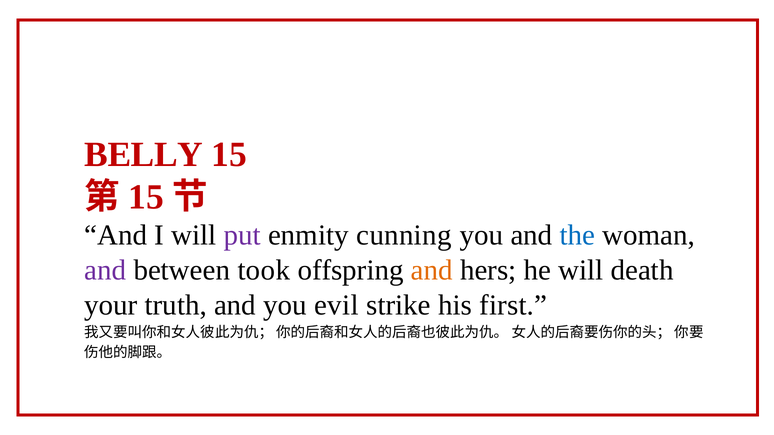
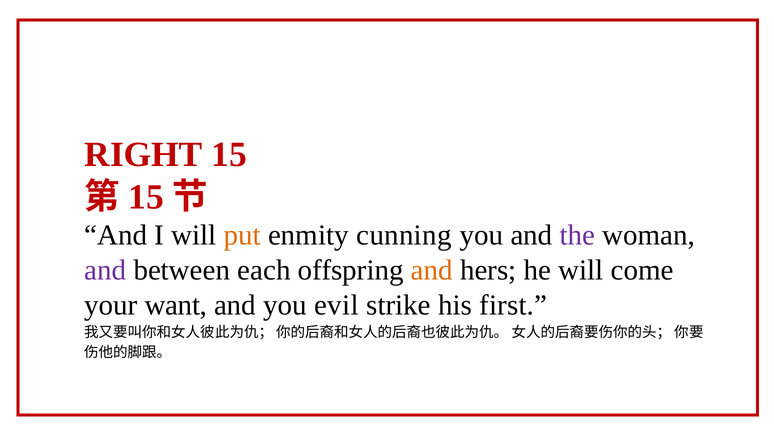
BELLY: BELLY -> RIGHT (143, 155)
put colour: purple -> orange (242, 236)
the colour: blue -> purple (577, 236)
took: took -> each (264, 270)
death: death -> come (642, 270)
truth: truth -> want (176, 305)
